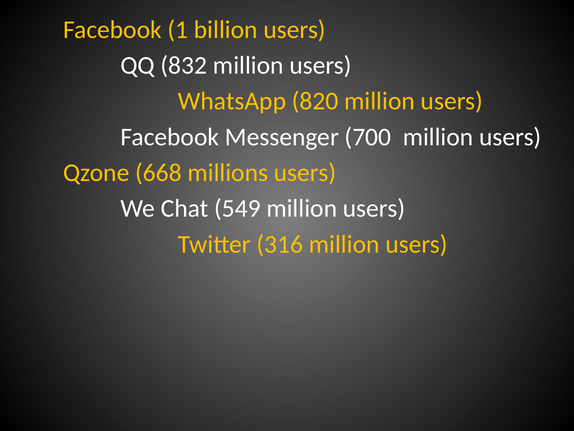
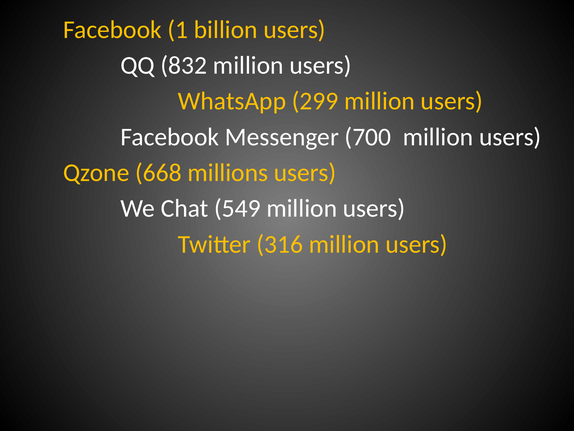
820: 820 -> 299 (315, 101)
